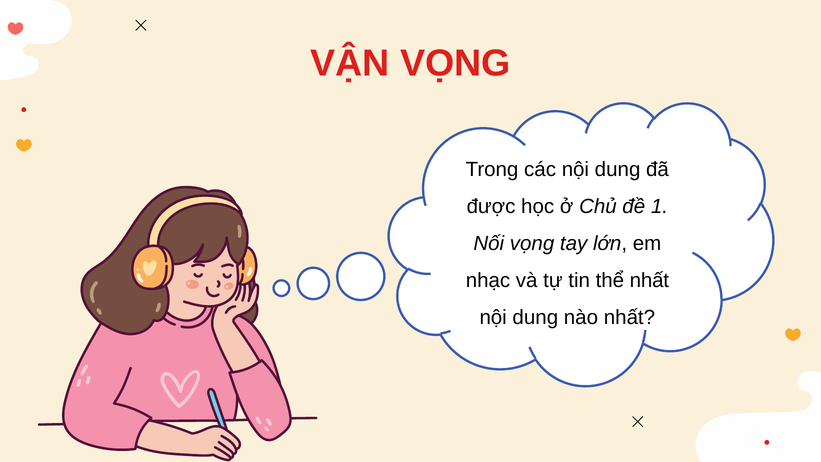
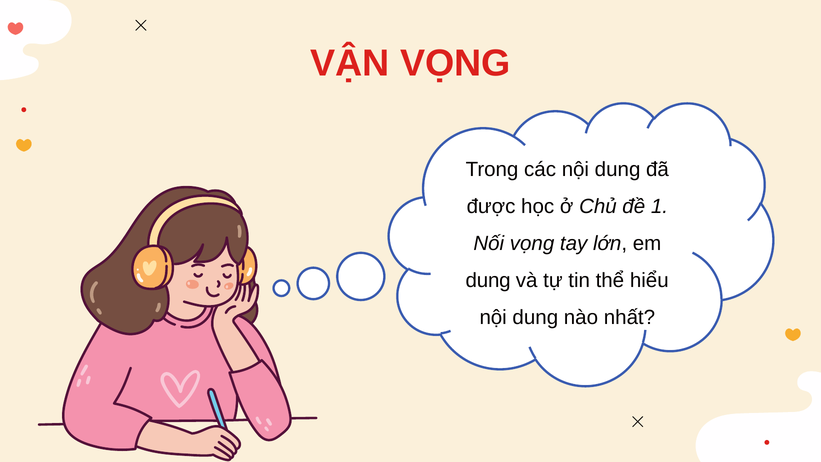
nhạc: nhạc -> dung (488, 280)
thể nhất: nhất -> hiểu (649, 280)
